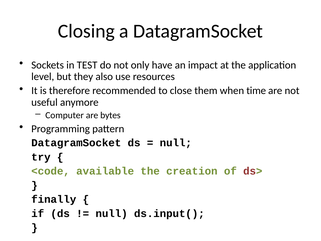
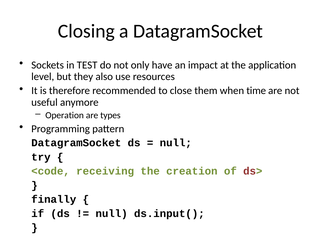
Computer: Computer -> Operation (65, 115)
bytes: bytes -> types (110, 115)
available: available -> receiving (105, 171)
